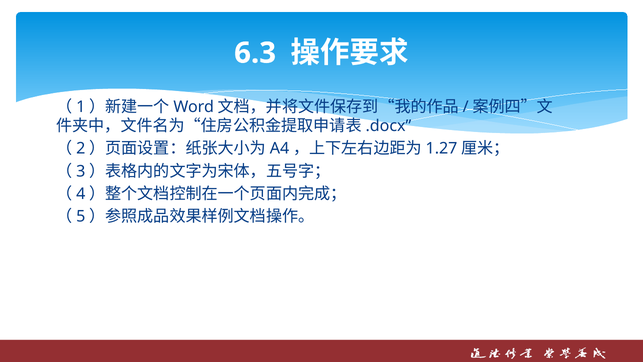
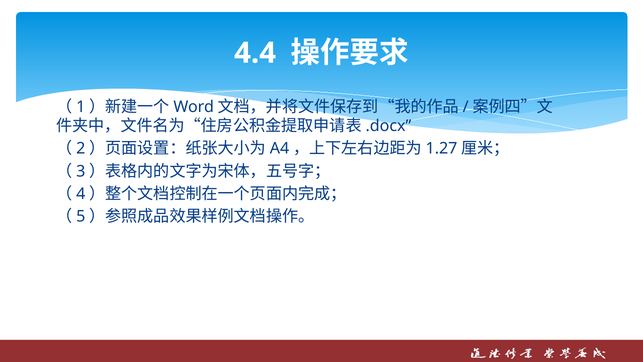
6.3: 6.3 -> 4.4 (255, 53)
